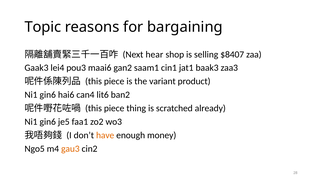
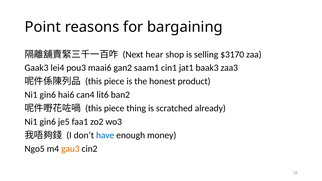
Topic: Topic -> Point (43, 27)
$8407: $8407 -> $3170 (232, 54)
variant: variant -> honest (162, 81)
have colour: orange -> blue (105, 135)
